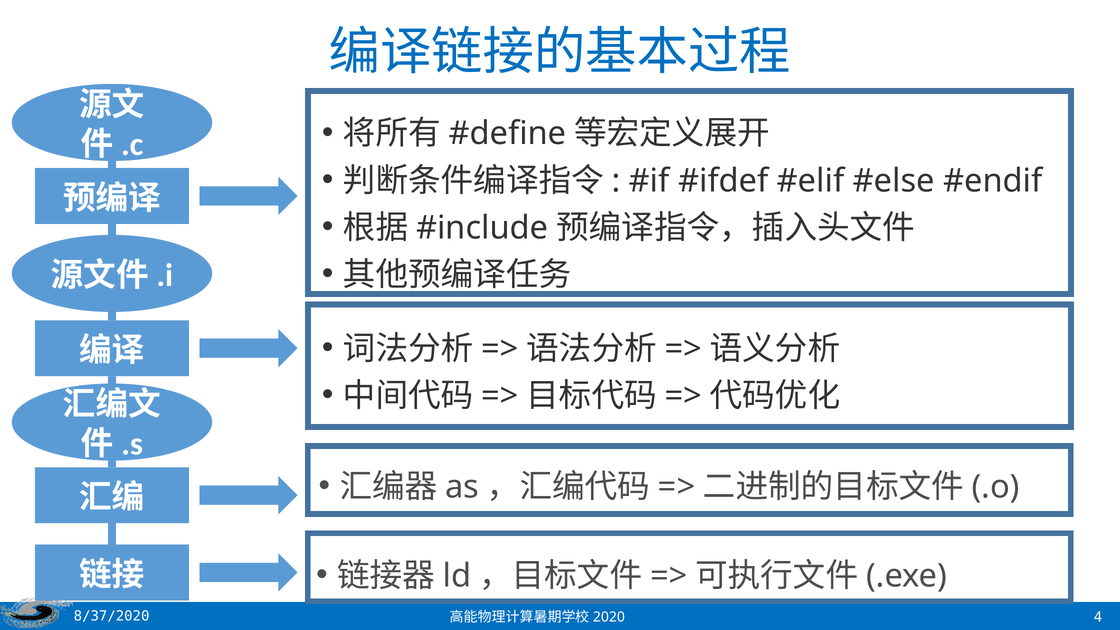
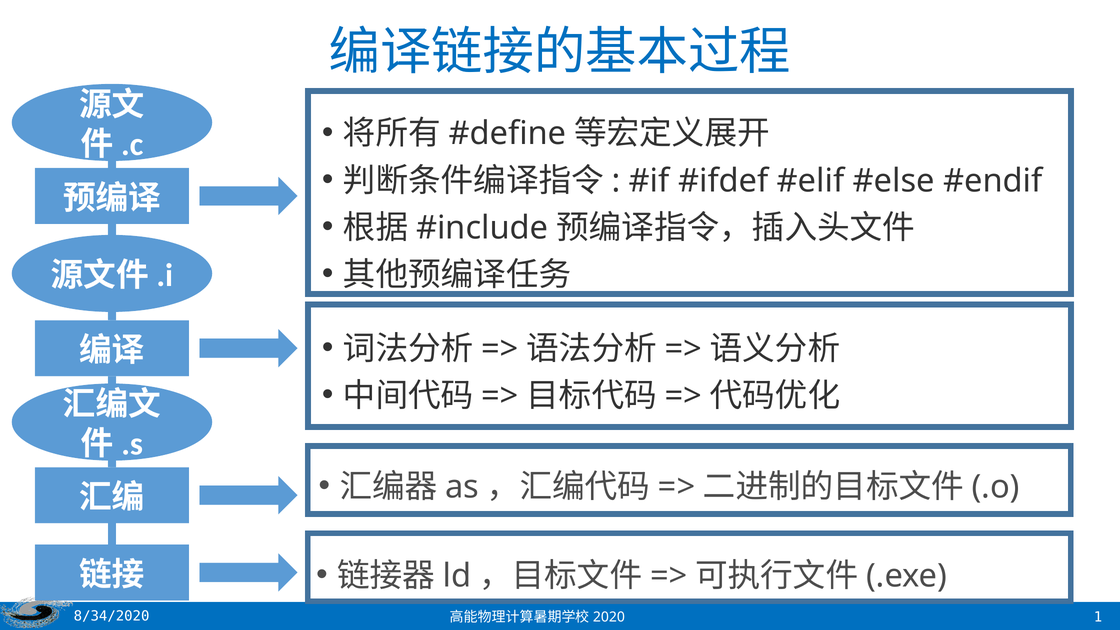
8/37/2020: 8/37/2020 -> 8/34/2020 (112, 616)
4: 4 -> 1 (1098, 617)
